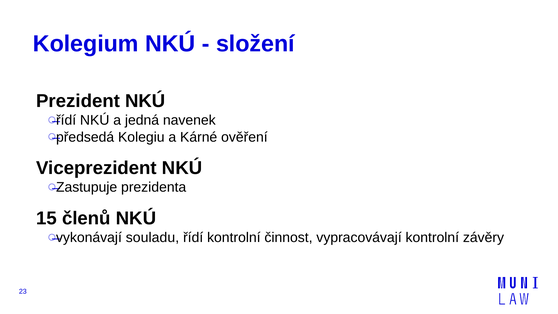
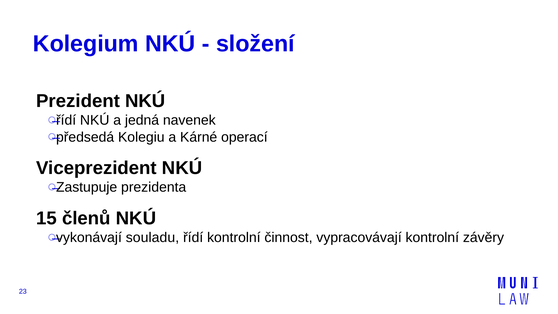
ověření: ověření -> operací (244, 137)
